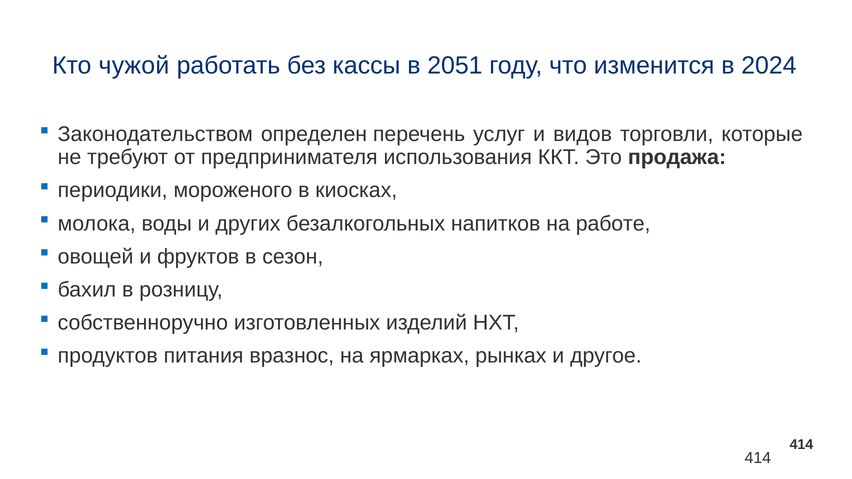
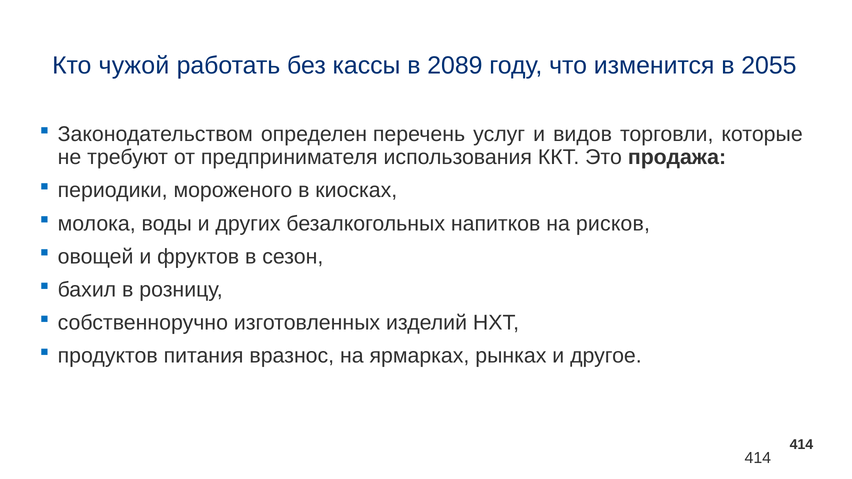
2051: 2051 -> 2089 (455, 66)
2024: 2024 -> 2055 (769, 66)
работе: работе -> рисков (613, 224)
